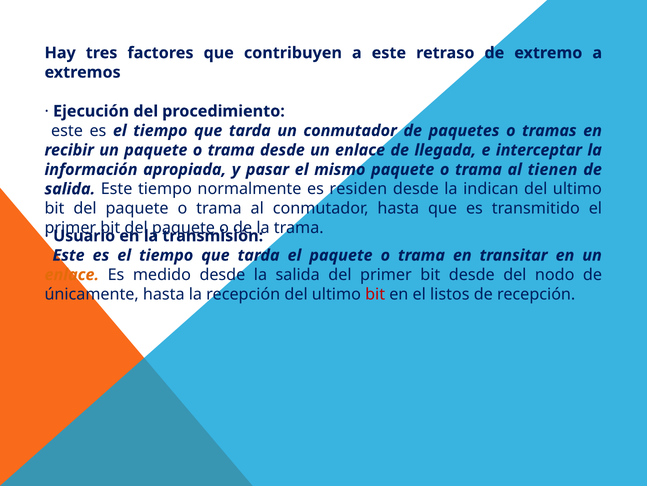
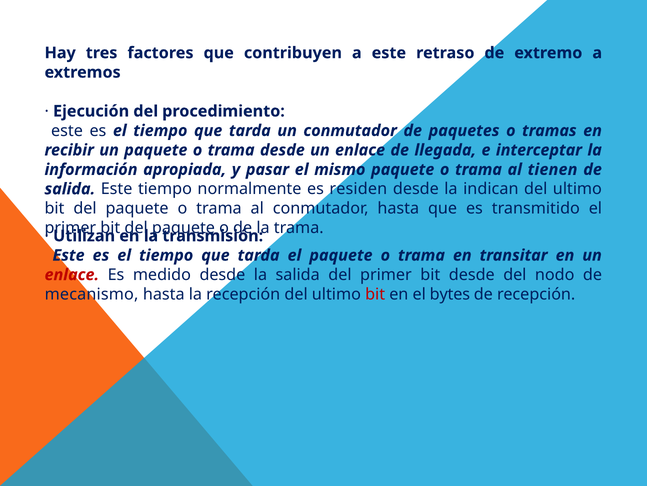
Usuario: Usuario -> Utilizan (84, 236)
enlace colour: orange -> red (72, 274)
únicamente: únicamente -> mecanismo (92, 294)
listos: listos -> bytes (450, 294)
